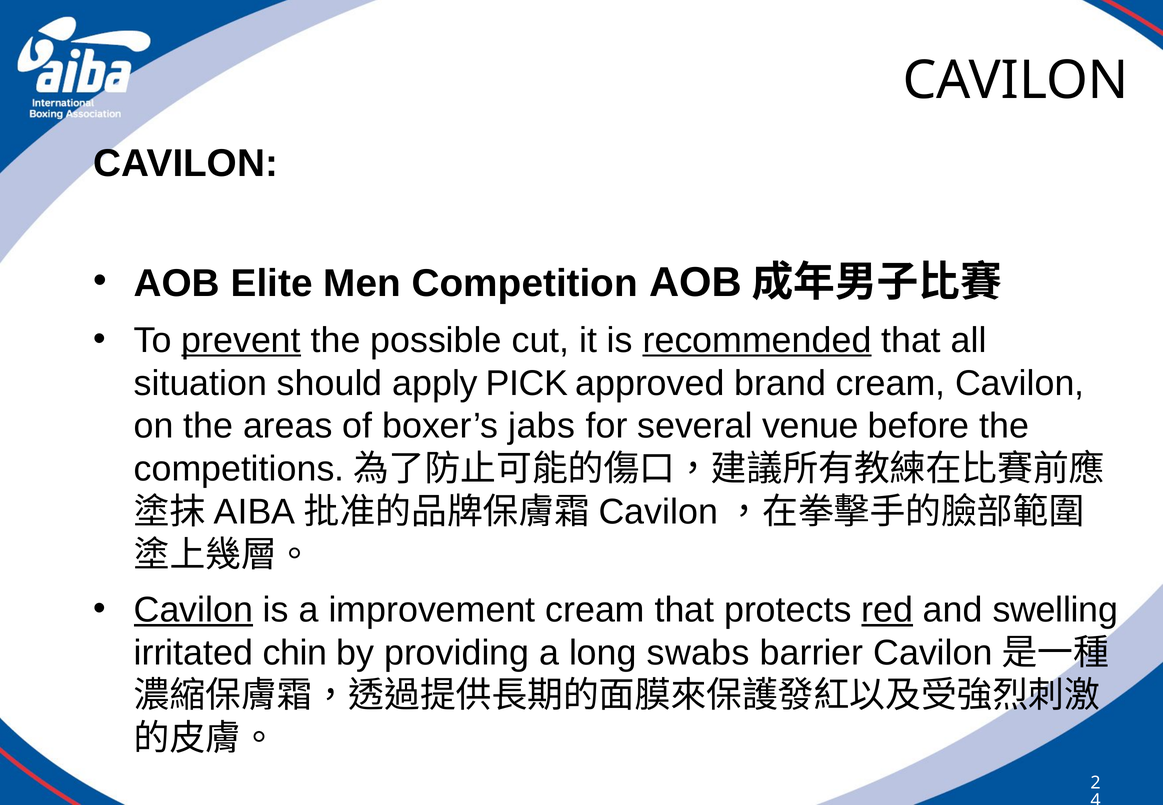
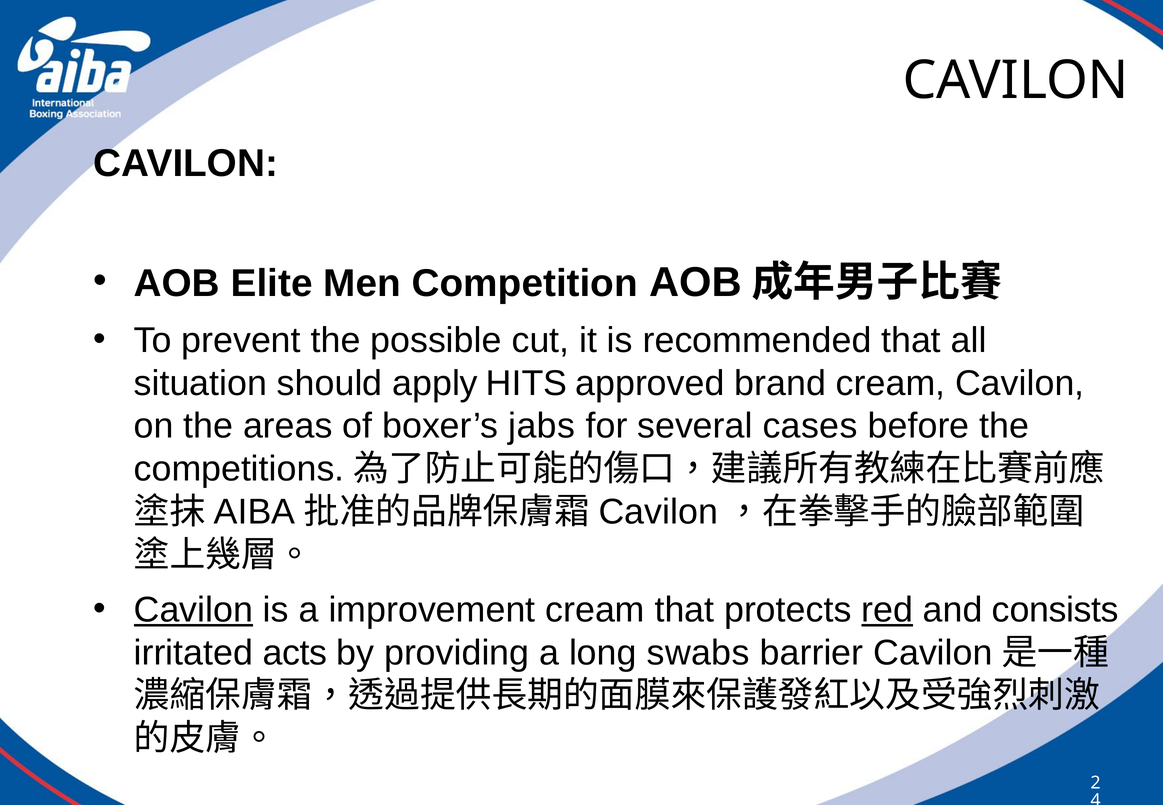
prevent underline: present -> none (241, 340)
recommended underline: present -> none (757, 340)
PICK: PICK -> HITS (527, 383)
venue: venue -> cases (810, 426)
swelling: swelling -> consists (1055, 610)
chin: chin -> acts (295, 653)
